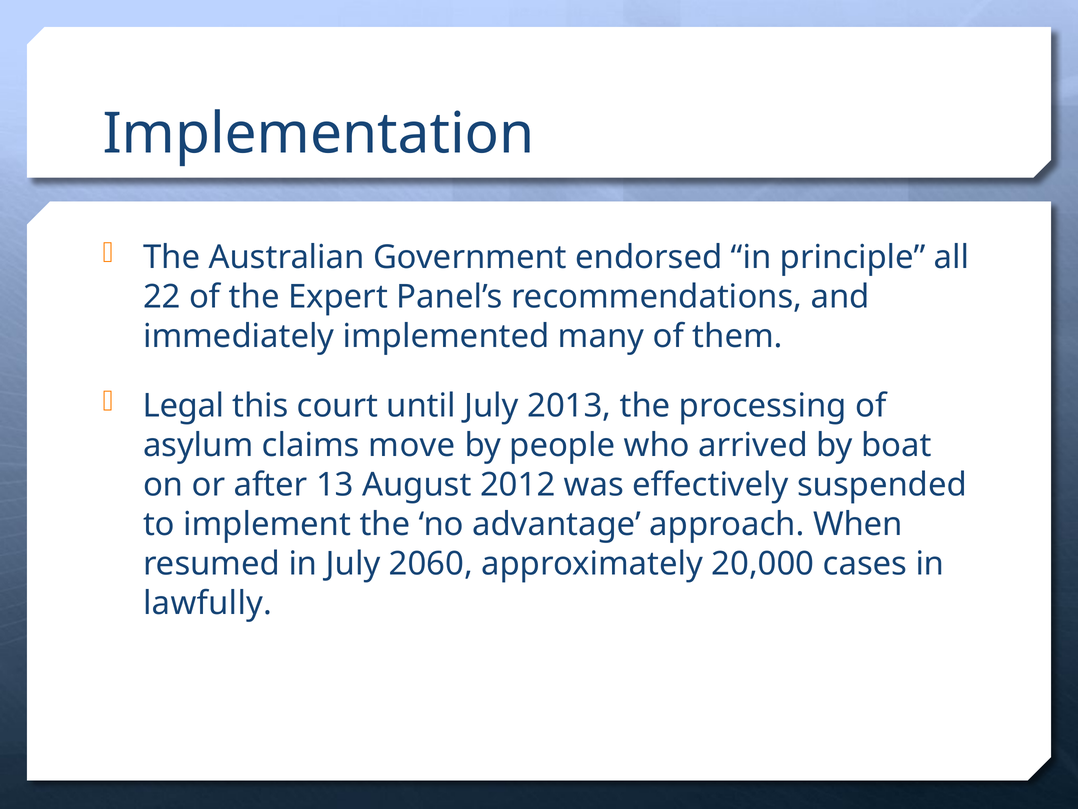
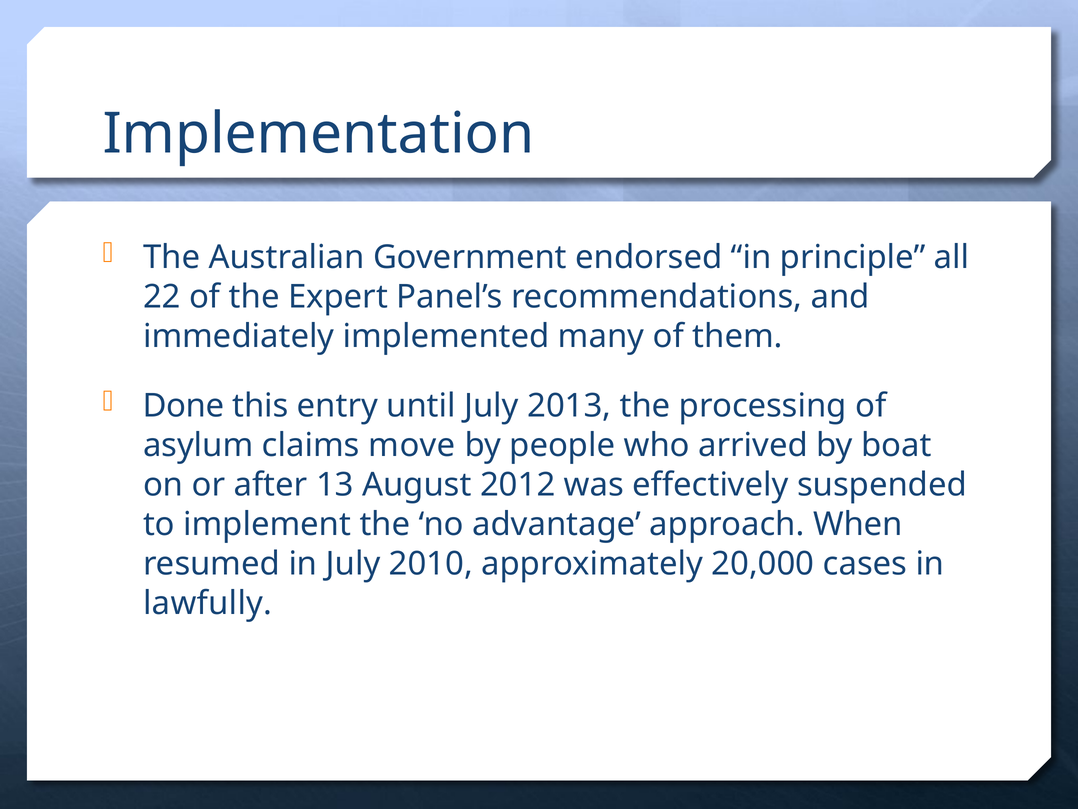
Legal: Legal -> Done (184, 406)
court: court -> entry (337, 406)
2060: 2060 -> 2010 (431, 564)
